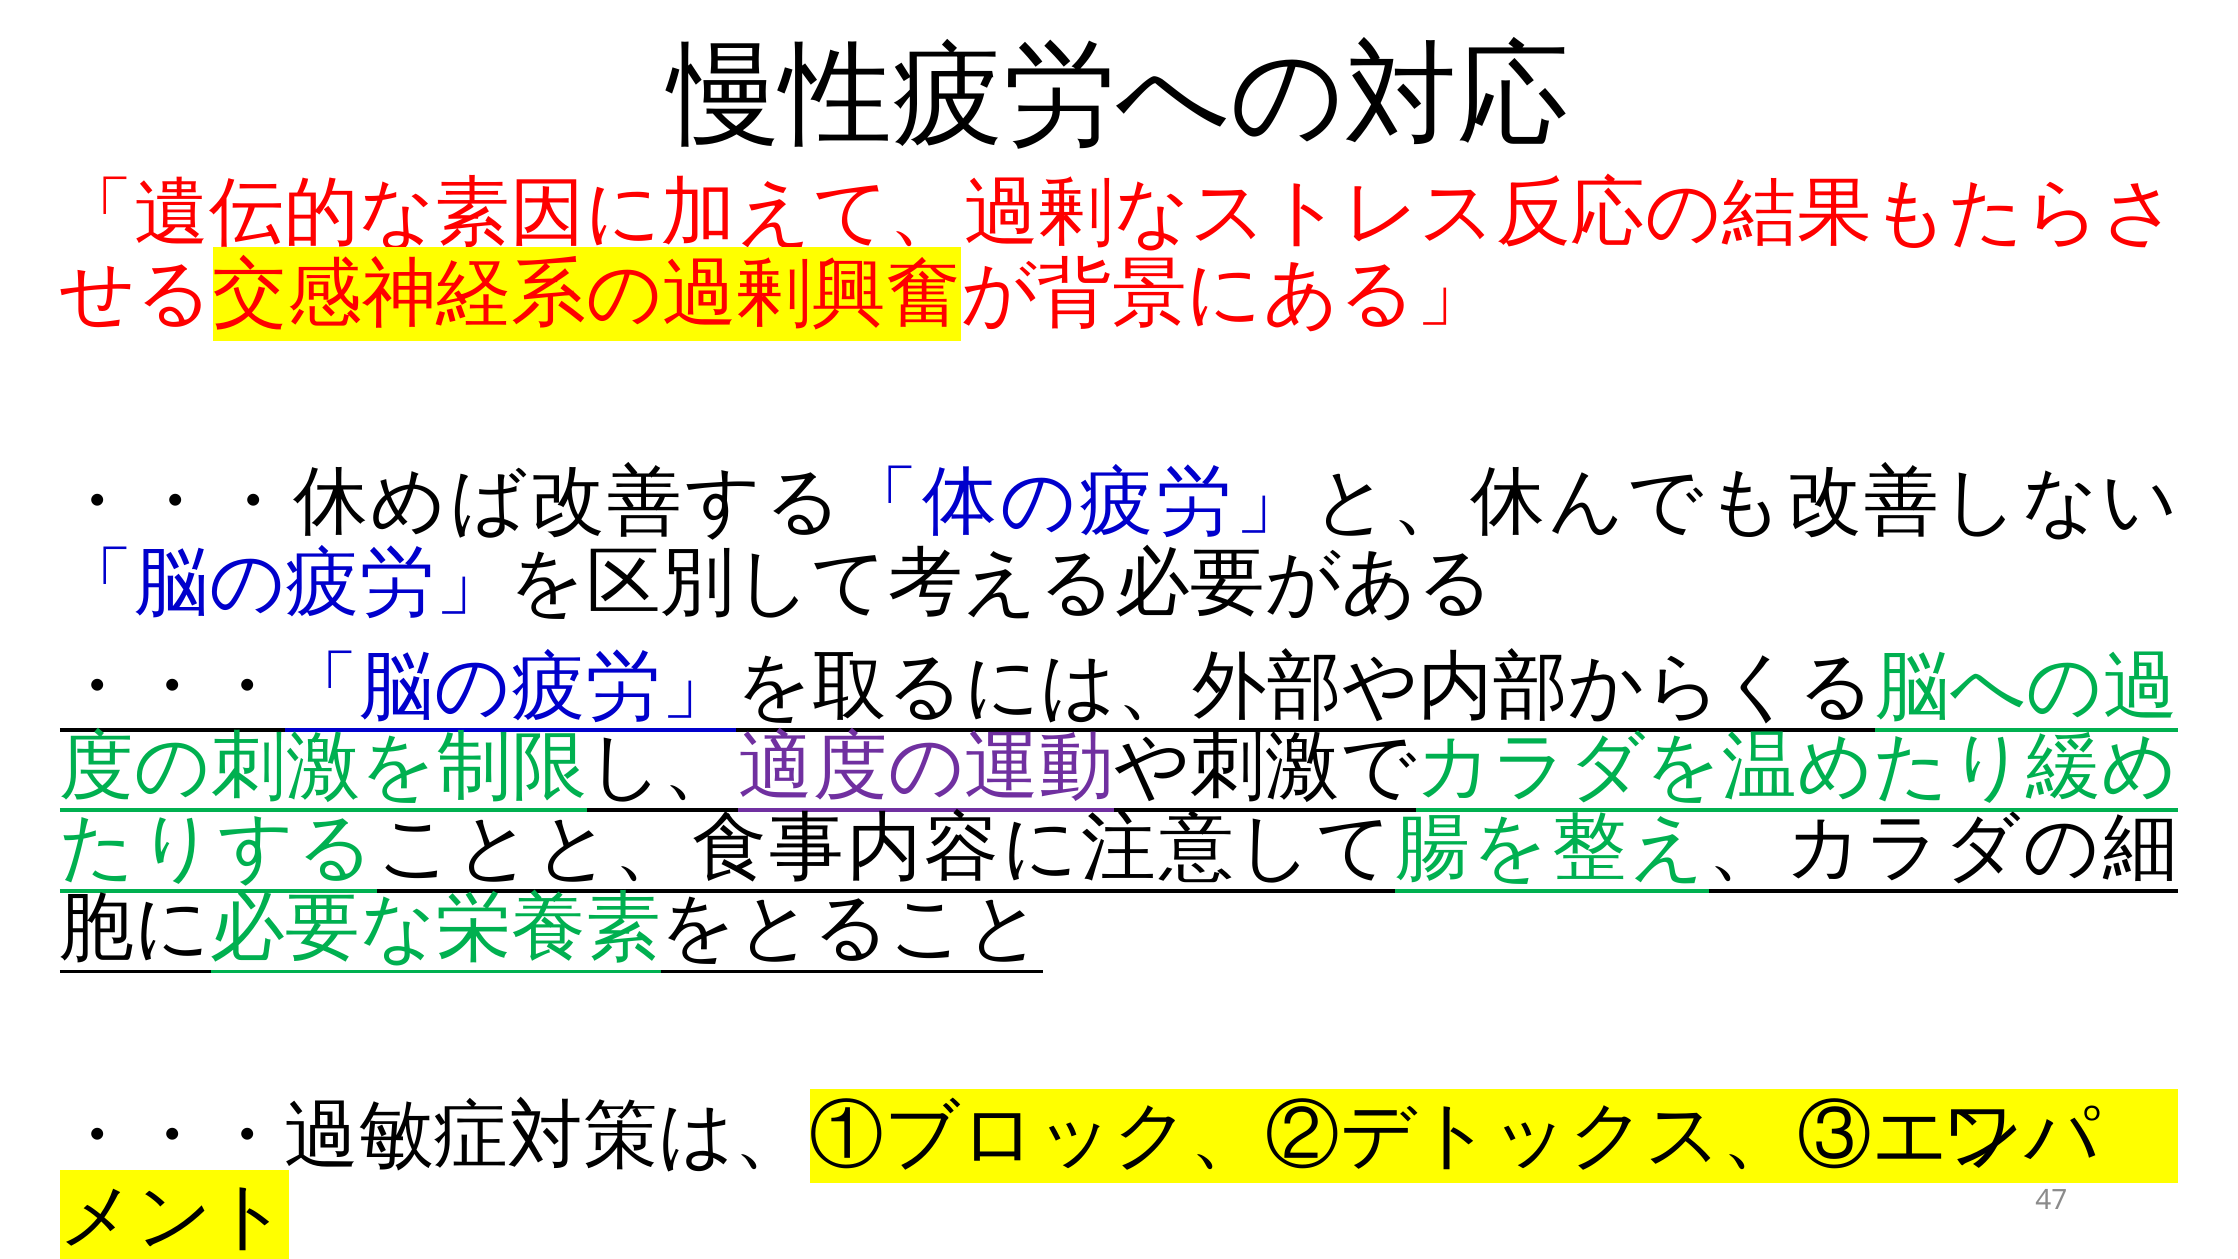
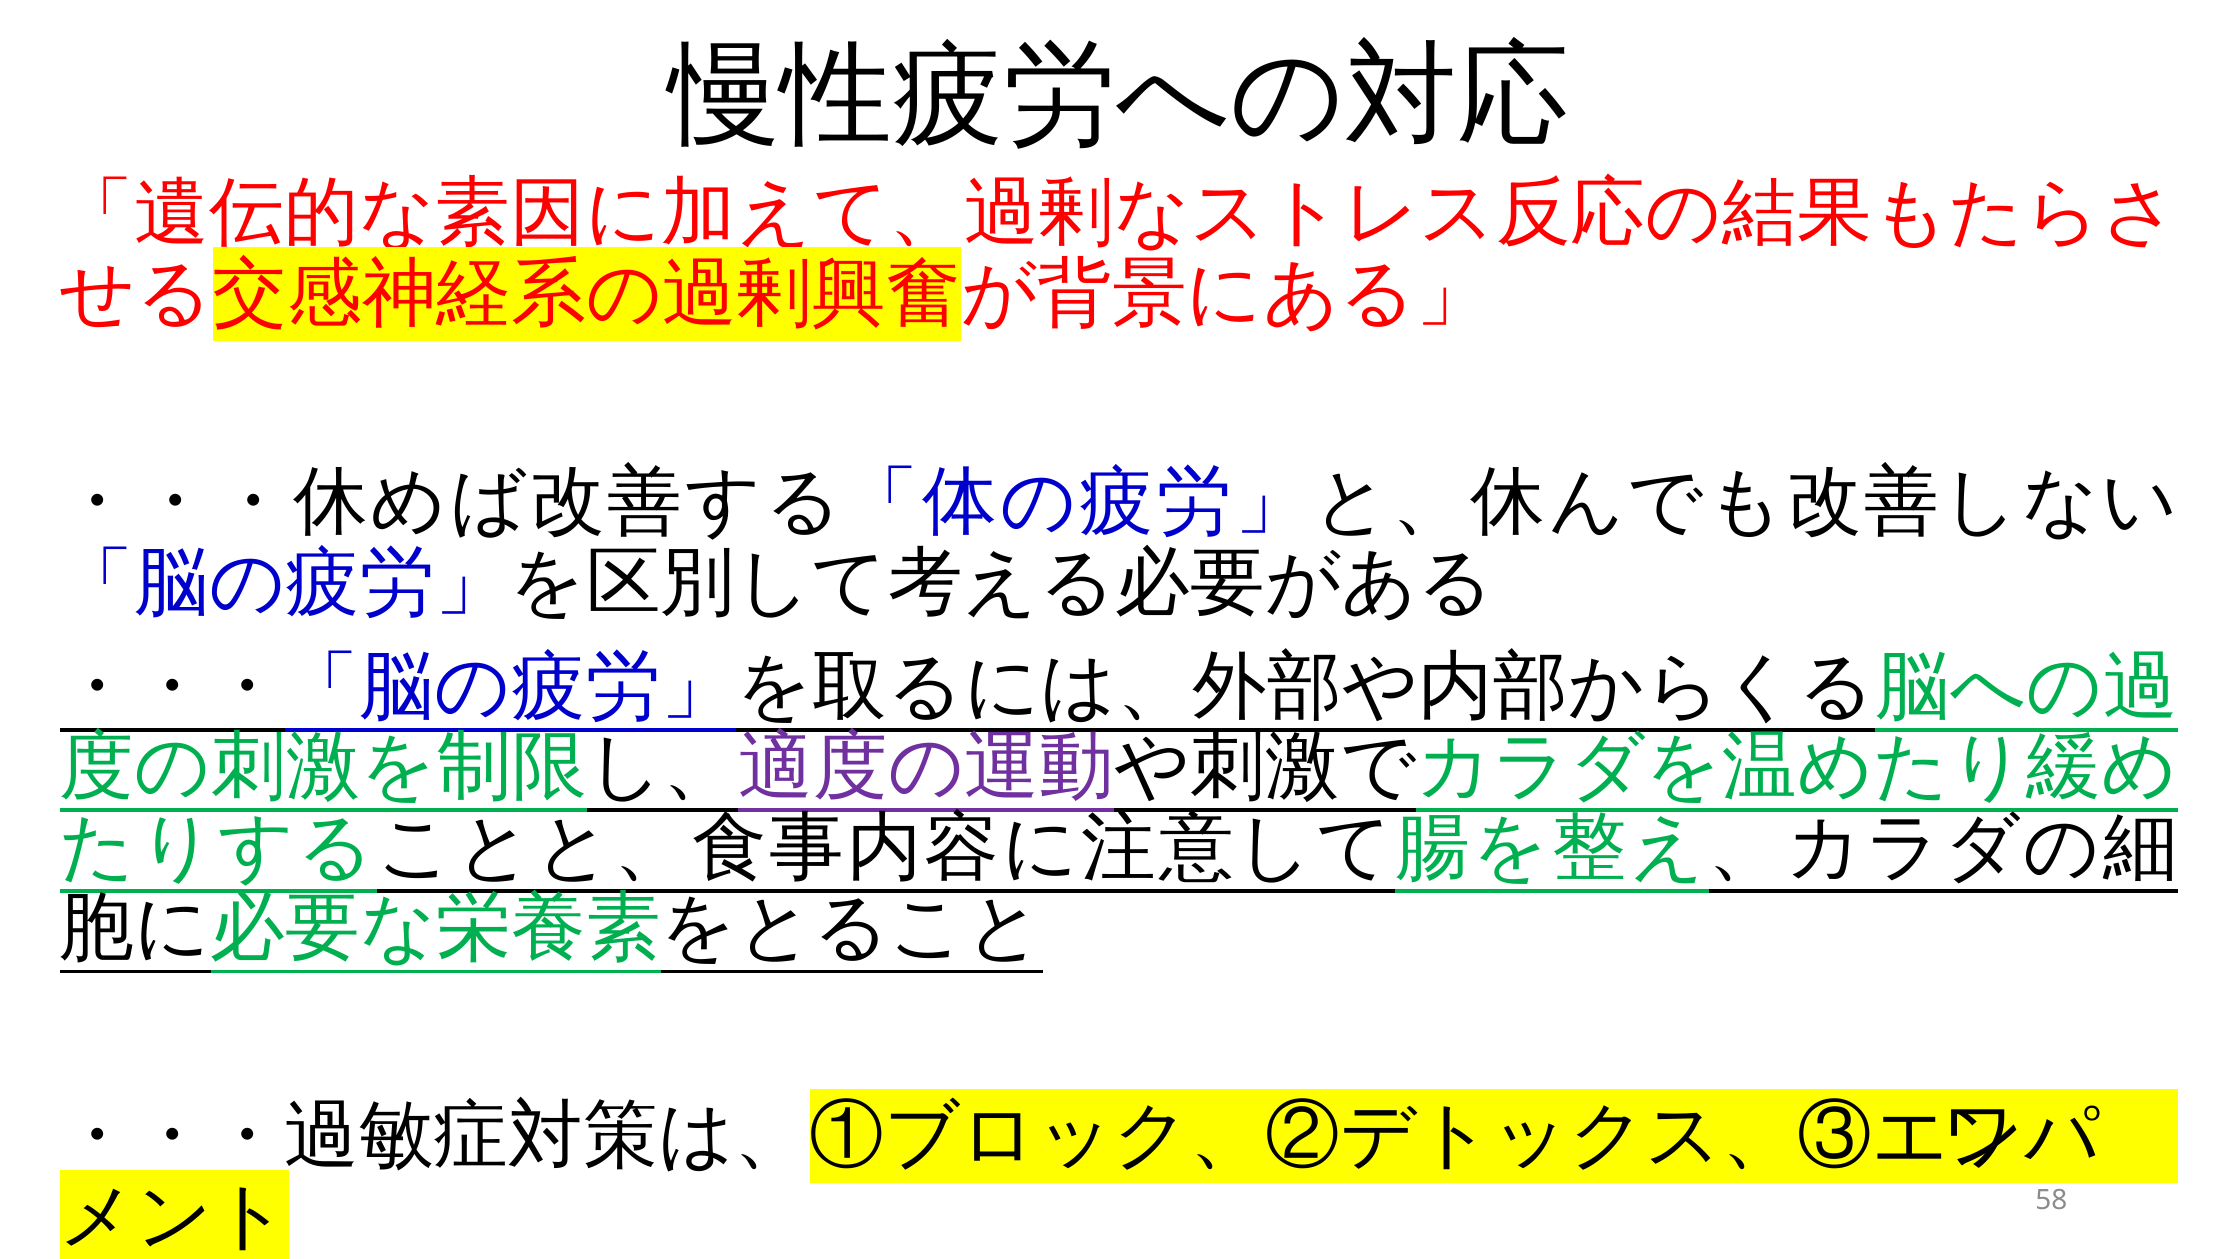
47: 47 -> 58 (2051, 1200)
